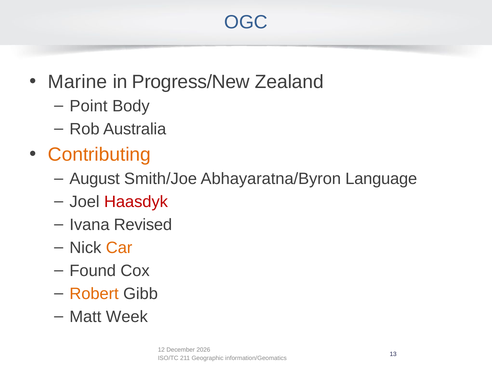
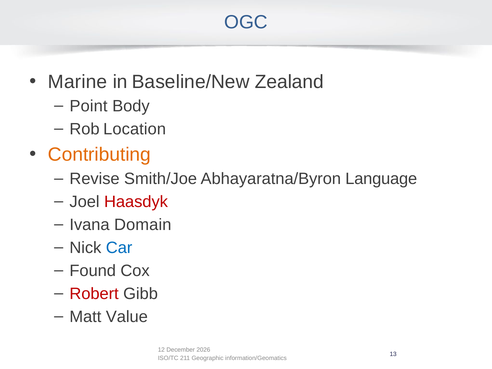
Progress/New: Progress/New -> Baseline/New (191, 82)
Australia: Australia -> Location (135, 129)
August: August -> Revise (95, 179)
Revised: Revised -> Domain (143, 225)
Car colour: orange -> blue (119, 248)
Robert colour: orange -> red (94, 294)
Week: Week -> Value (127, 317)
